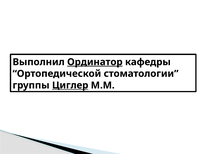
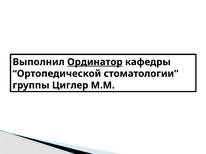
Циглер underline: present -> none (70, 86)
